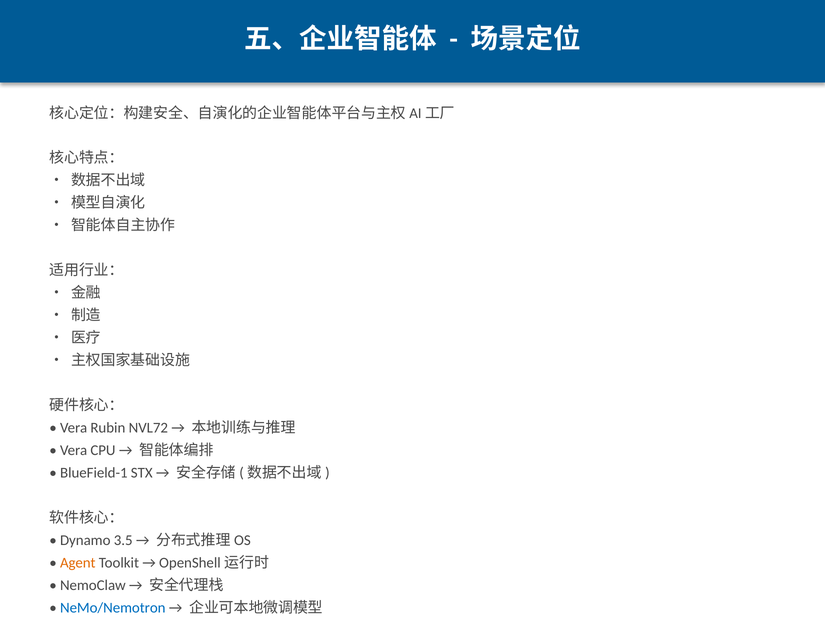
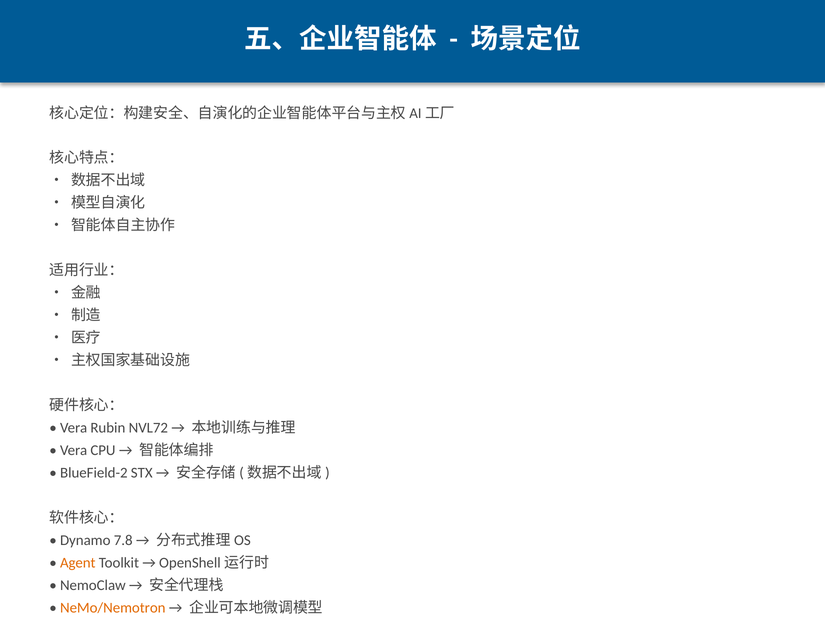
BlueField-1: BlueField-1 -> BlueField-2 (94, 473)
3.5: 3.5 -> 7.8 (123, 540)
NeMo/Nemotron colour: blue -> orange (113, 608)
